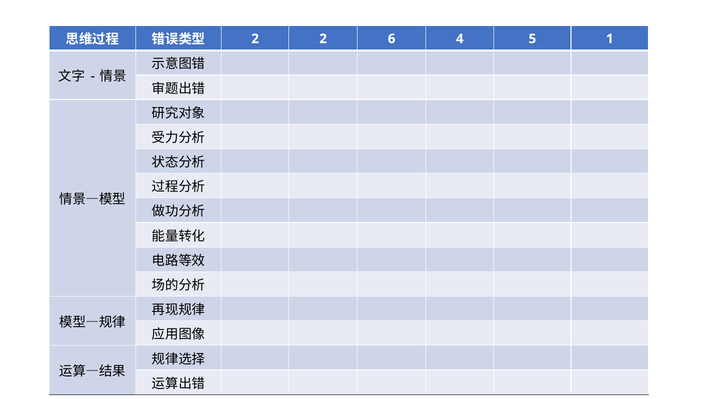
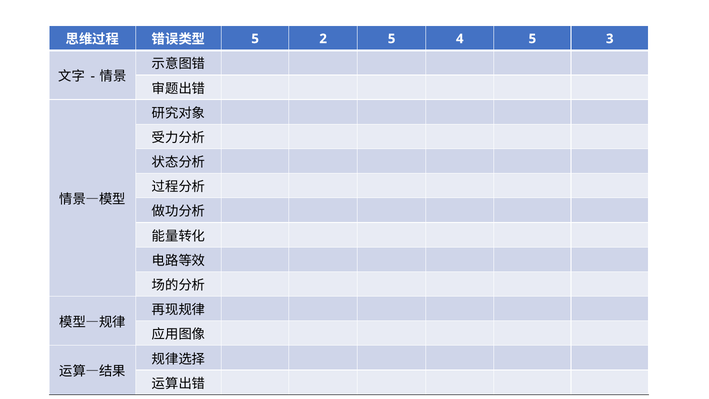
2: 2 -> 5 (255, 39)
2 6: 6 -> 5 (392, 39)
1: 1 -> 3 (610, 39)
